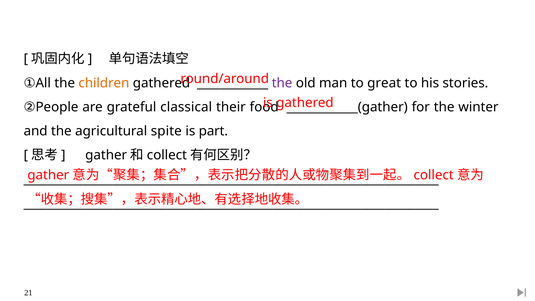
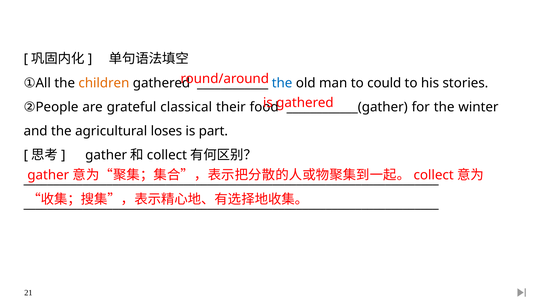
the colour: purple -> blue (282, 83)
great: great -> could (384, 83)
spite: spite -> loses (166, 131)
